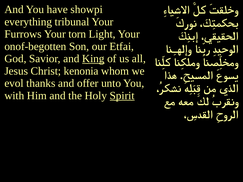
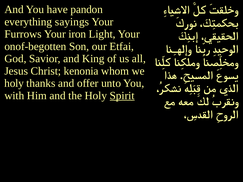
showpi: showpi -> pandon (87, 9)
tribunal: tribunal -> sayings (72, 22)
torn: torn -> iron (77, 34)
King underline: present -> none (93, 59)
evol: evol -> holy (14, 83)
